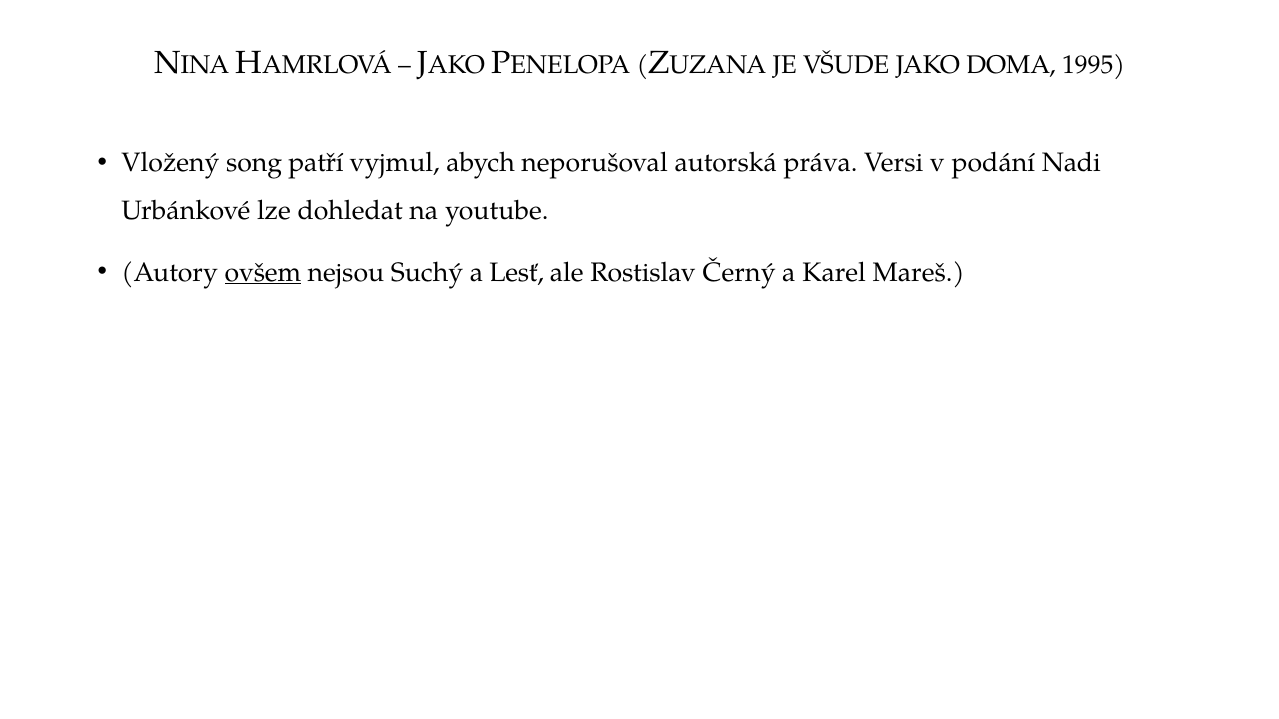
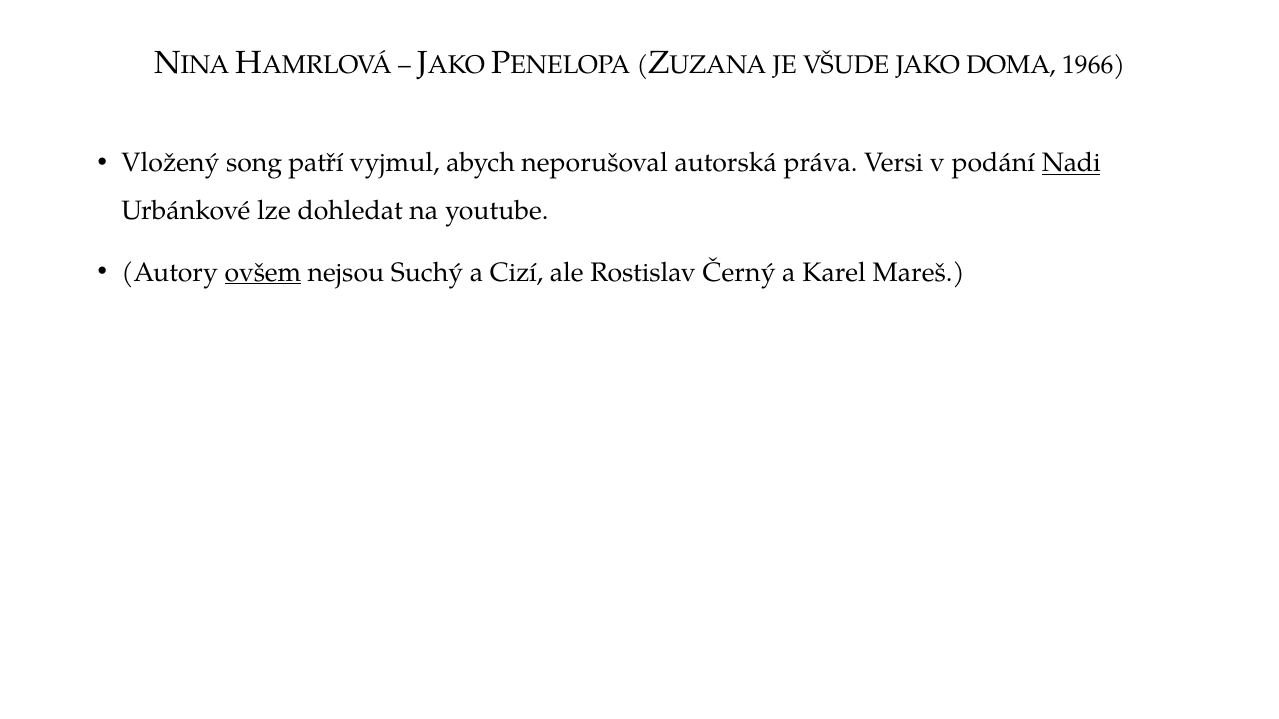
1995: 1995 -> 1966 (1094, 65)
Nadi underline: none -> present (1071, 163)
Lesť: Lesť -> Cizí (517, 272)
